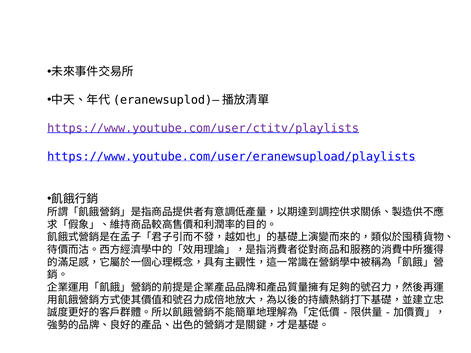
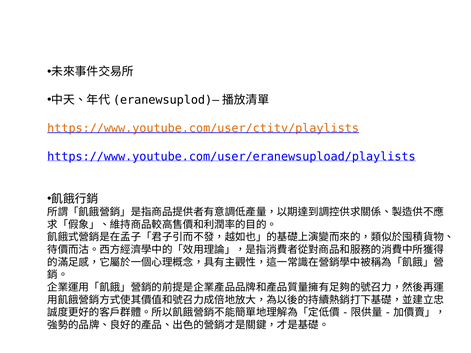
https://www.youtube.com/user/ctitv/playlists colour: purple -> orange (203, 128)
